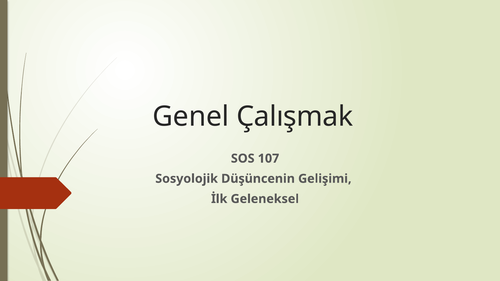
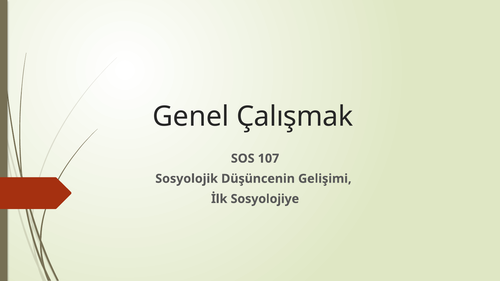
Geleneksel: Geleneksel -> Sosyolojiye (265, 199)
